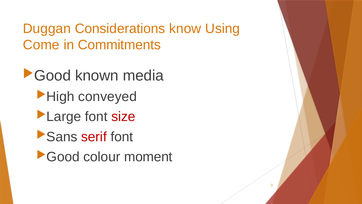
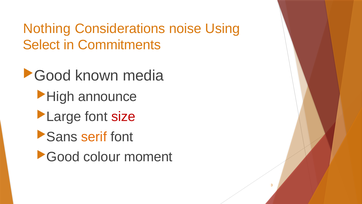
Duggan: Duggan -> Nothing (47, 29)
know: know -> noise (185, 29)
Come: Come -> Select (41, 45)
conveyed: conveyed -> announce (108, 96)
serif colour: red -> orange (94, 137)
